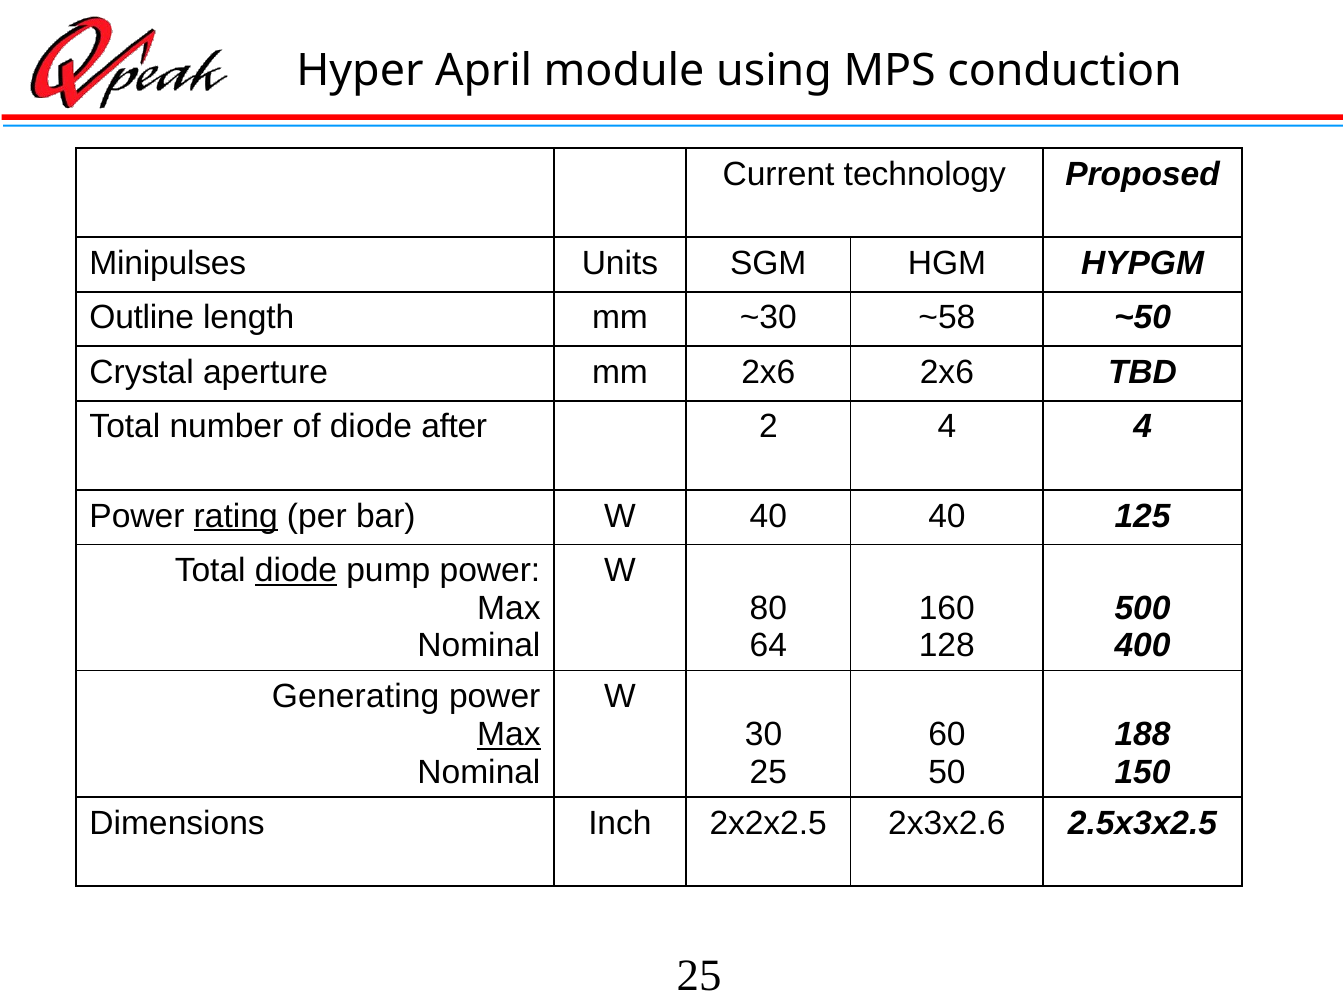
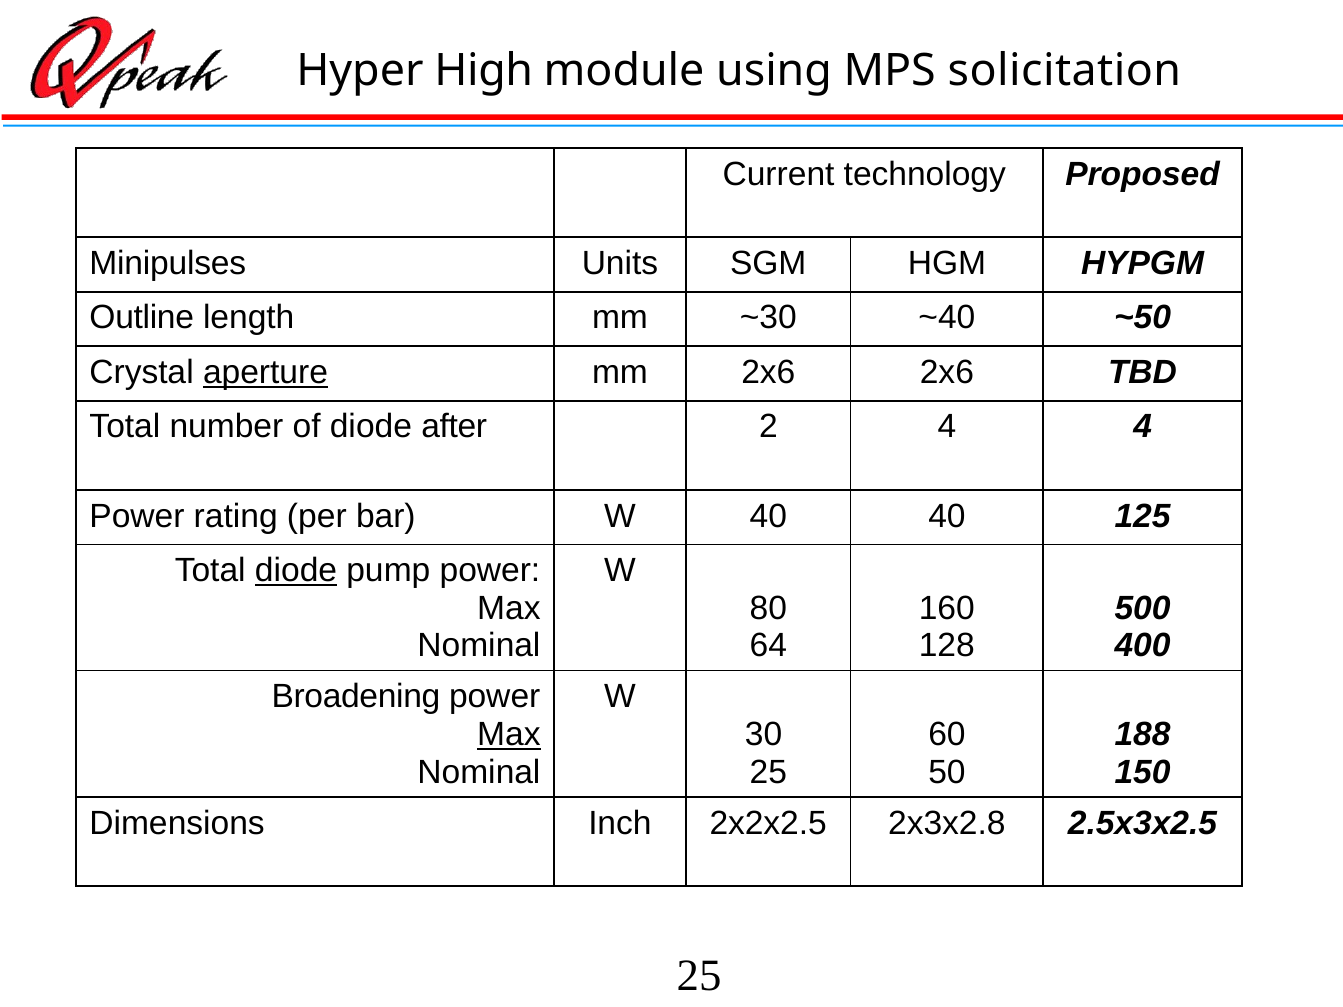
April: April -> High (484, 70)
conduction: conduction -> solicitation (1064, 70)
~58: ~58 -> ~40 (947, 318)
aperture underline: none -> present (265, 372)
rating underline: present -> none (236, 516)
Generating: Generating -> Broadening (356, 697)
2x3x2.6: 2x3x2.6 -> 2x3x2.8 (947, 823)
